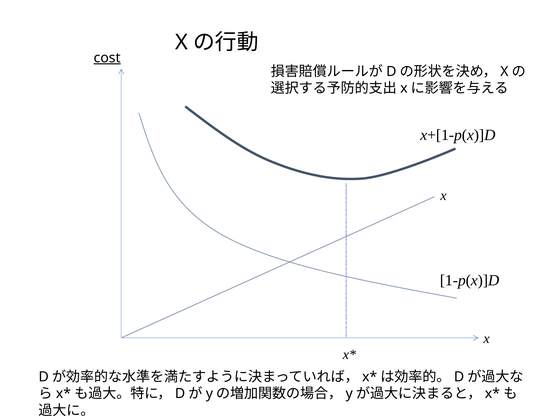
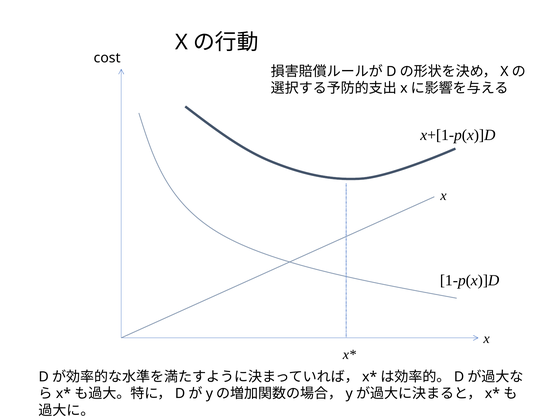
cost underline: present -> none (107, 58)
